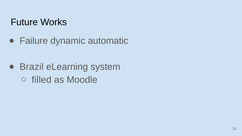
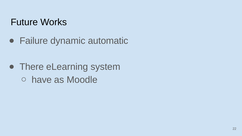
Brazil: Brazil -> There (32, 67)
filled: filled -> have (42, 80)
